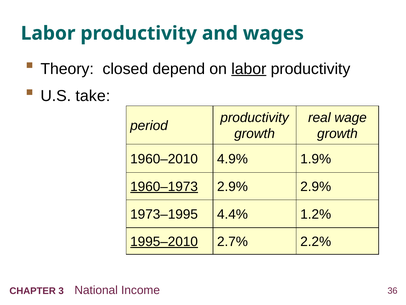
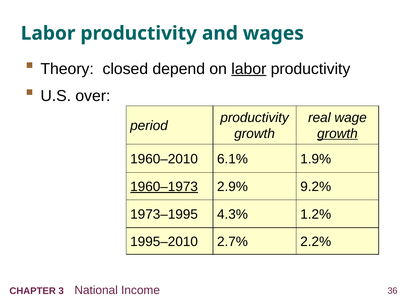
take: take -> over (93, 96)
growth underline: none -> present (337, 133)
4.9%: 4.9% -> 6.1% (232, 159)
2.9% 2.9%: 2.9% -> 9.2% (316, 186)
4.4%: 4.4% -> 4.3% (232, 214)
1995–2010 underline: present -> none (164, 241)
